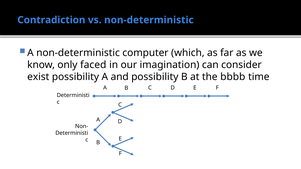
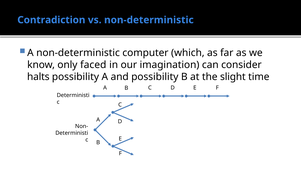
exist: exist -> halts (38, 77)
bbbb: bbbb -> slight (233, 77)
